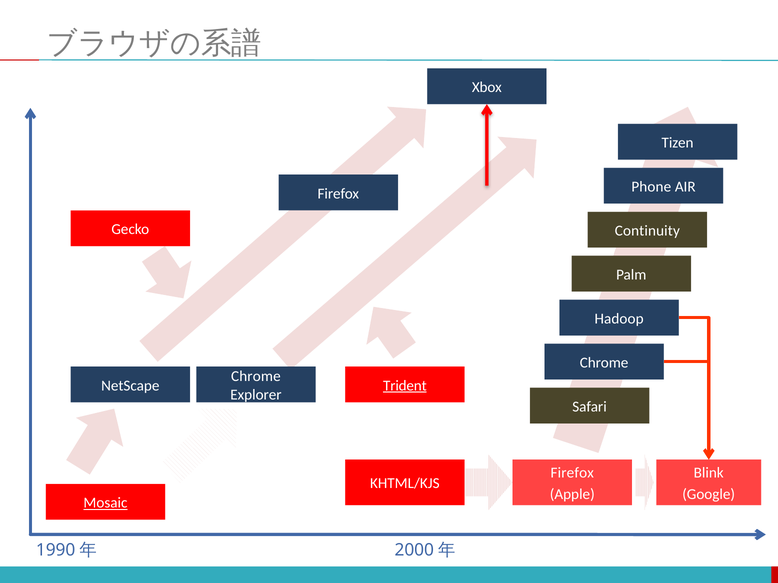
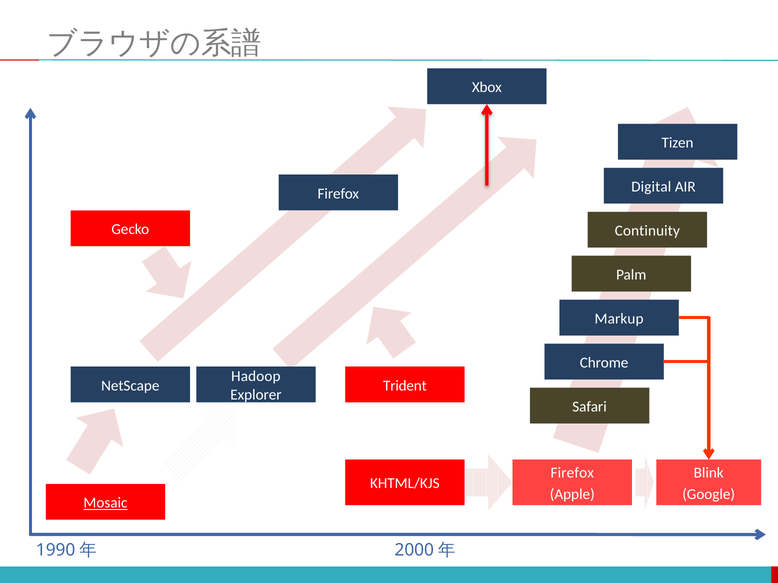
Phone: Phone -> Digital (651, 187)
Hadoop: Hadoop -> Markup (619, 319)
Chrome: Chrome -> Hadoop (256, 377)
Trident underline: present -> none (405, 386)
